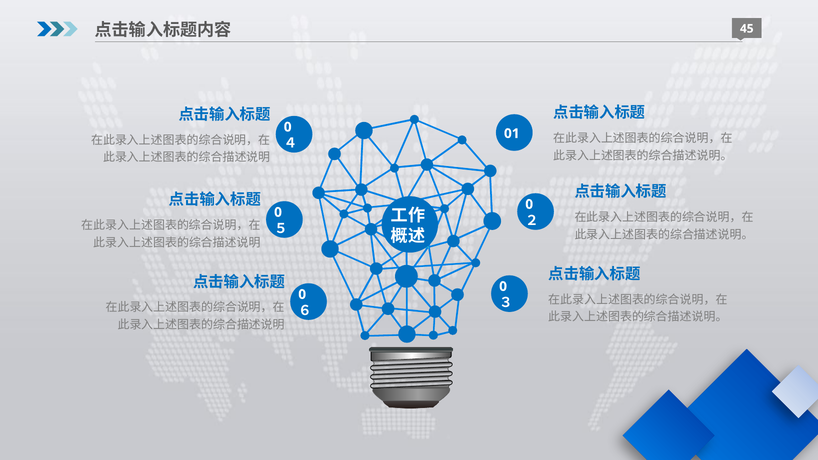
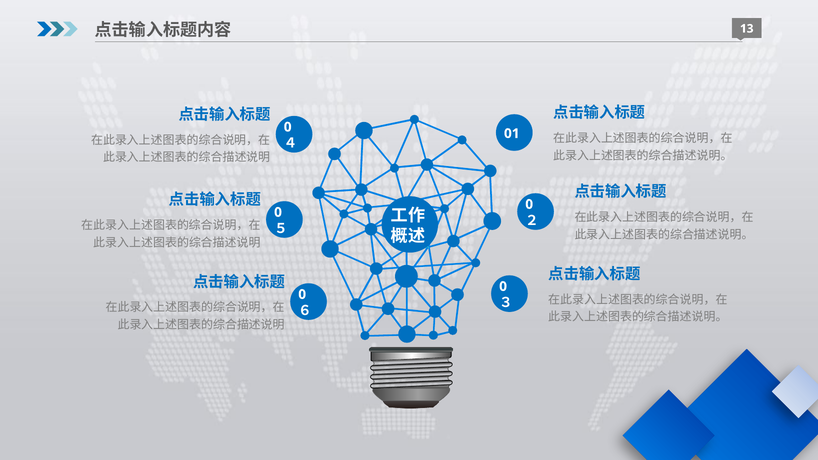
45: 45 -> 13 (747, 29)
